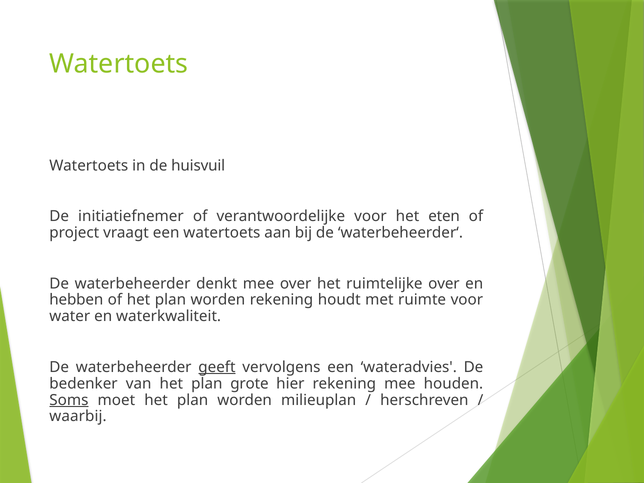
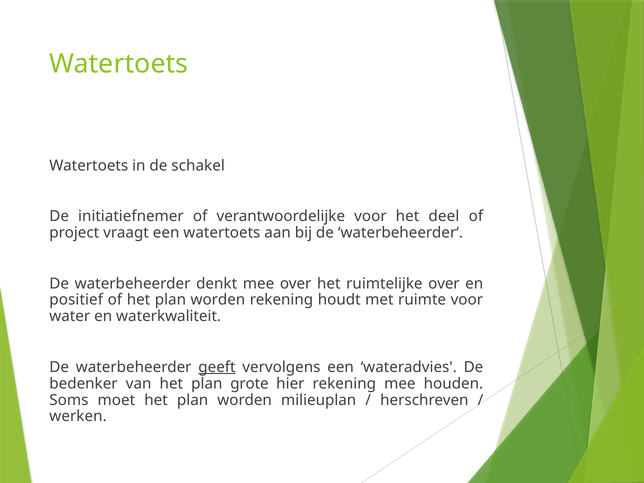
huisvuil: huisvuil -> schakel (198, 166)
eten: eten -> deel (444, 216)
hebben: hebben -> positief (76, 300)
Soms underline: present -> none (69, 400)
waarbij: waarbij -> werken (78, 416)
